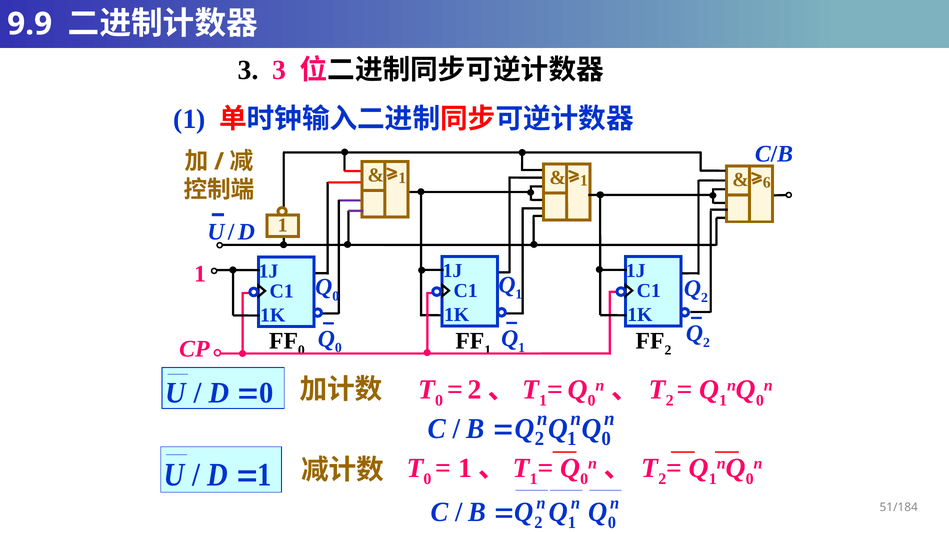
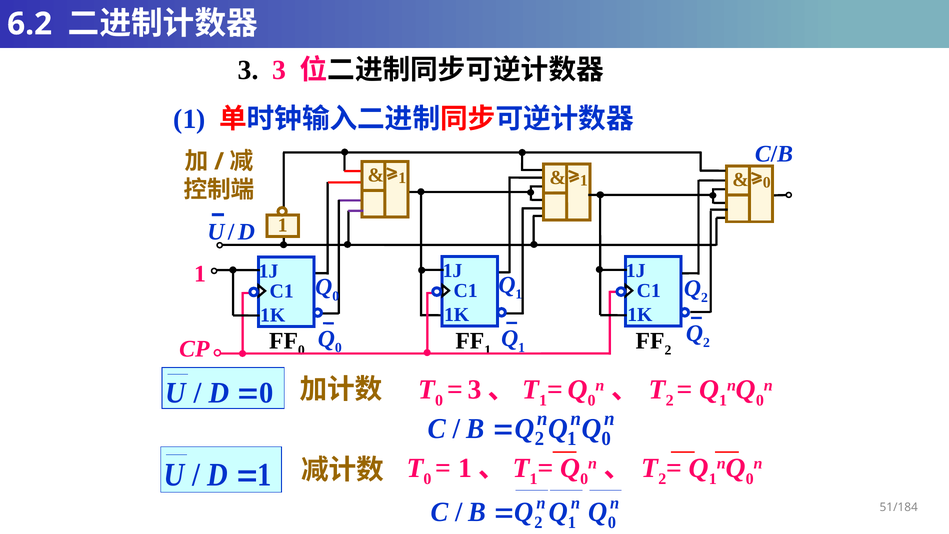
9.9: 9.9 -> 6.2 (30, 24)
6: 6 -> 0 (767, 183)
2: 2 -> 3 (475, 390)
